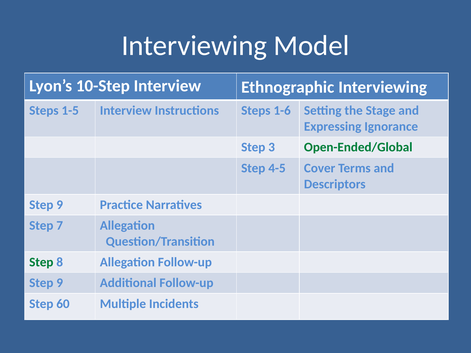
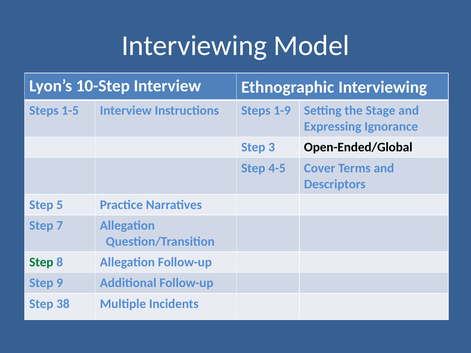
1-6: 1-6 -> 1-9 (282, 111)
Open-Ended/Global colour: green -> black (358, 147)
9: 9 -> 5 (60, 205)
60: 60 -> 38 (63, 304)
